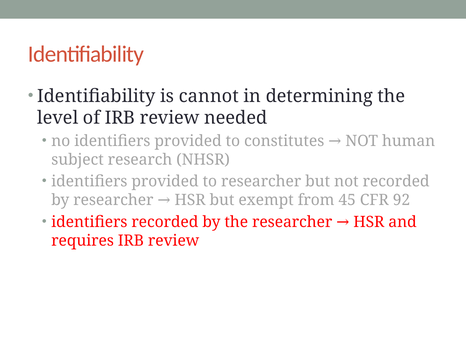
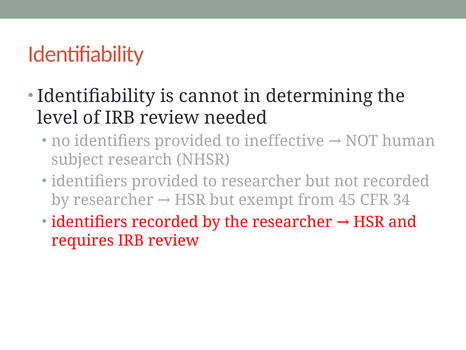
constitutes: constitutes -> ineffective (284, 141)
92: 92 -> 34 (401, 200)
